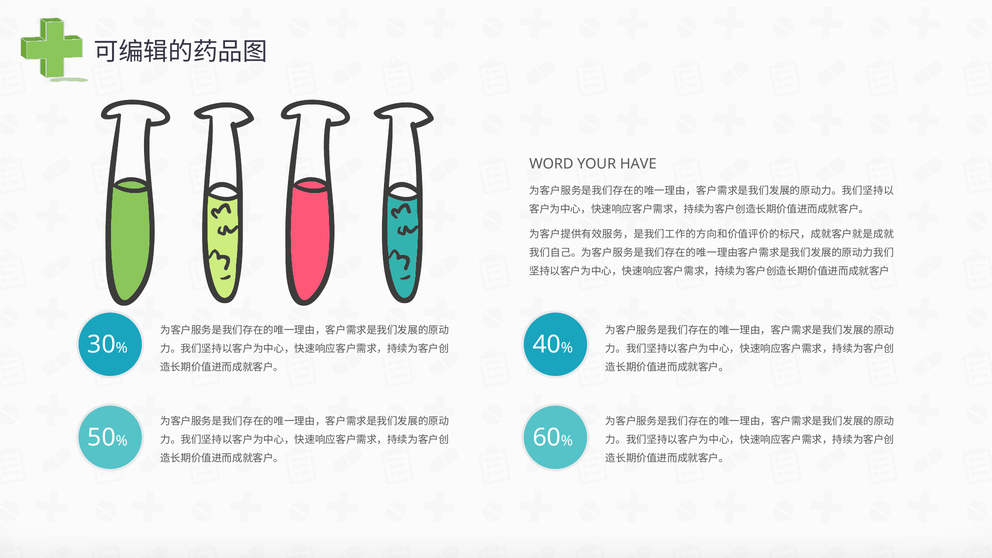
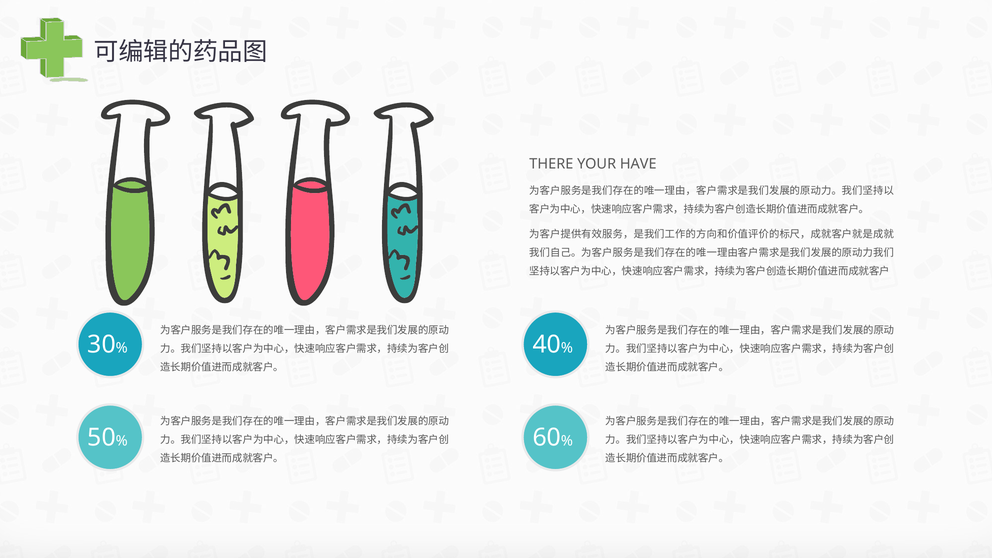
WORD: WORD -> THERE (551, 164)
